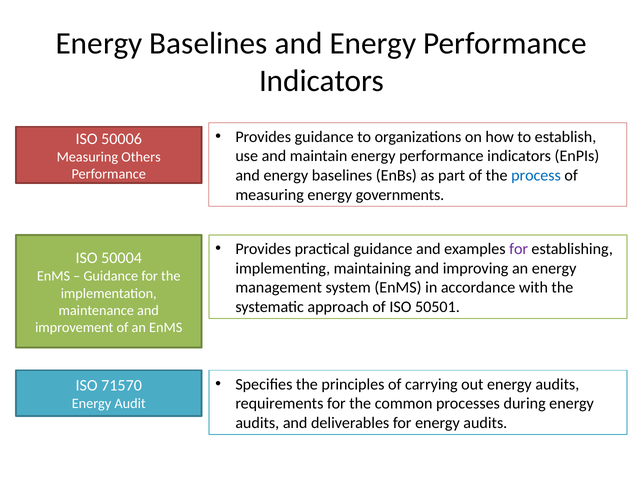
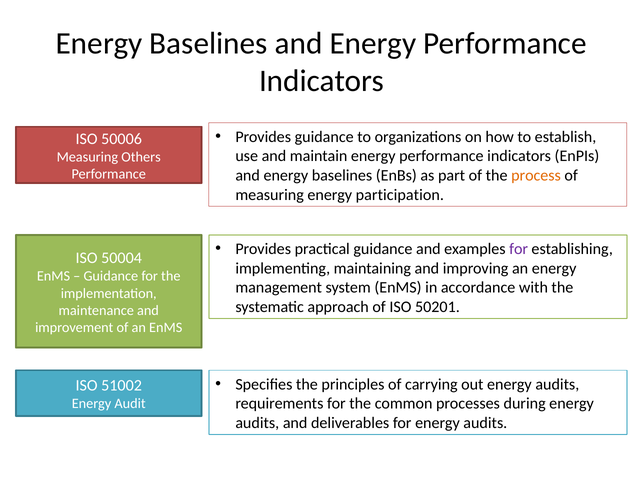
process colour: blue -> orange (536, 175)
governments: governments -> participation (400, 194)
50501: 50501 -> 50201 (437, 306)
71570: 71570 -> 51002 (122, 385)
